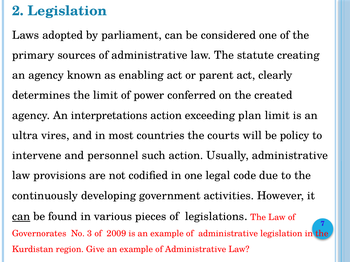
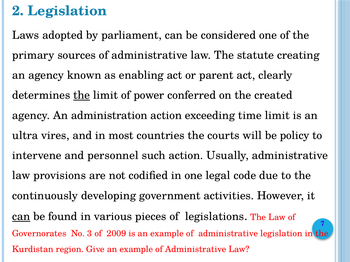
the underline: none -> present (82, 95)
interpretations: interpretations -> administration (109, 116)
plan: plan -> time (250, 116)
